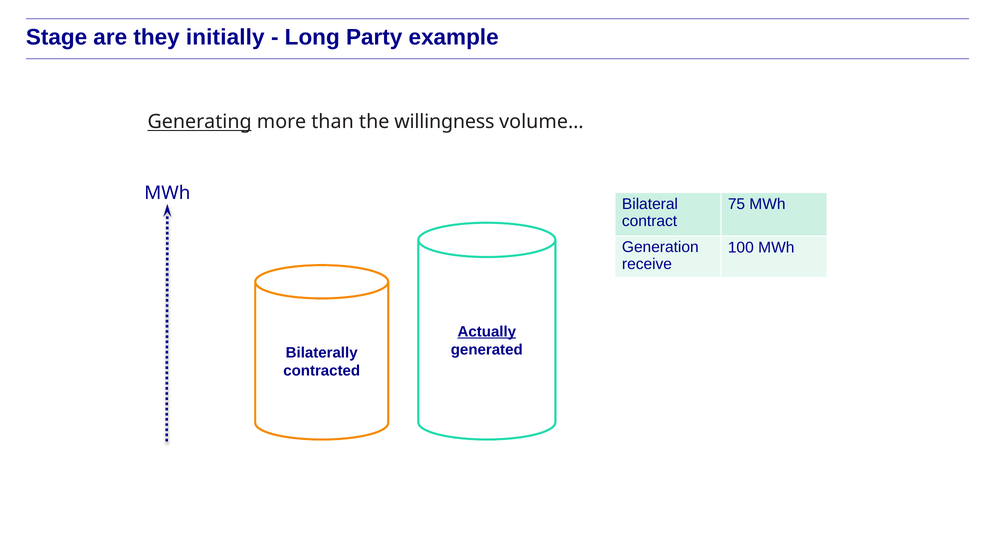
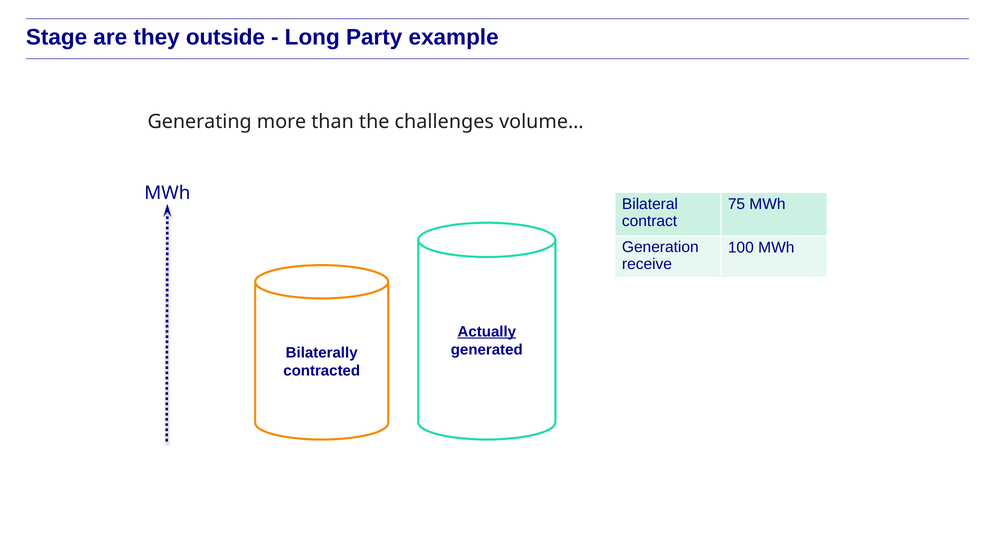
initially: initially -> outside (225, 37)
Generating underline: present -> none (200, 122)
willingness: willingness -> challenges (444, 122)
